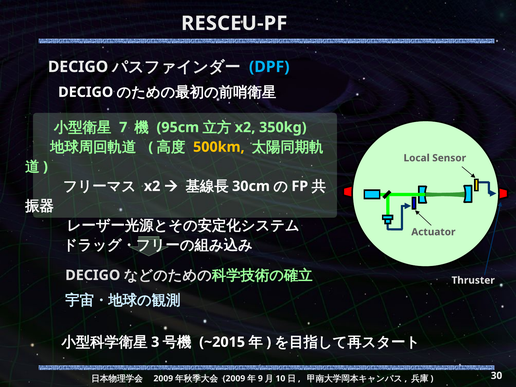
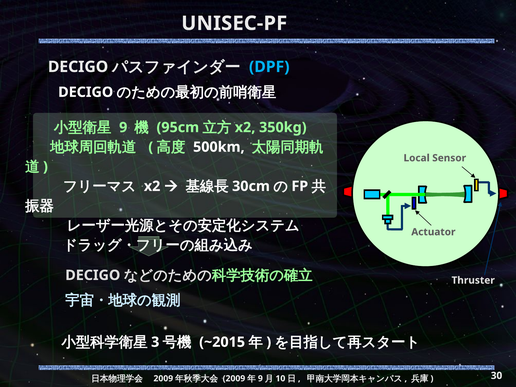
RESCEU-PF: RESCEU-PF -> UNISEC-PF (234, 23)
7: 7 -> 9 (123, 127)
500km colour: yellow -> white (219, 147)
